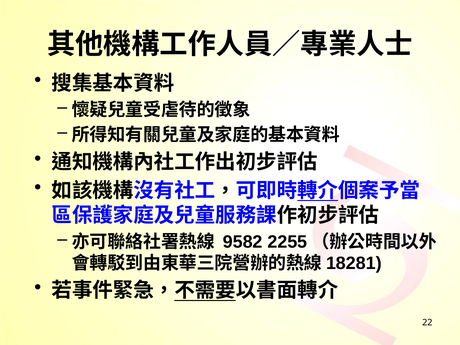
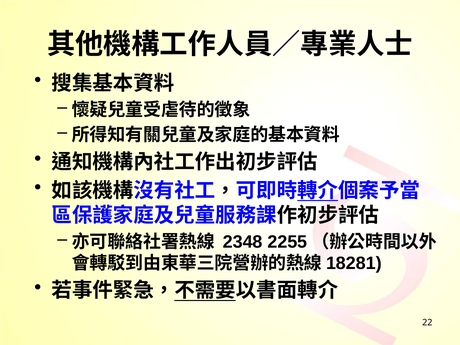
9582: 9582 -> 2348 (243, 242)
